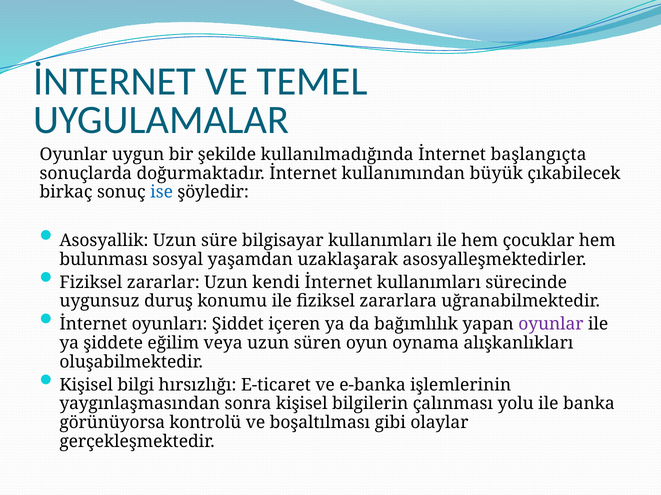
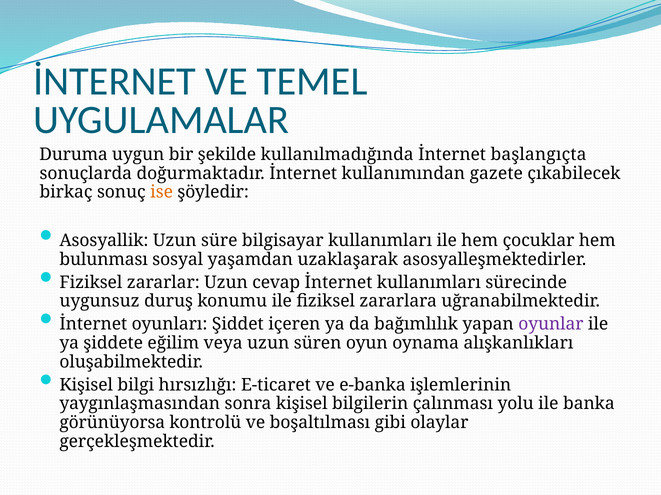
Oyunlar: Oyunlar -> Duruma (74, 155)
büyük: büyük -> gazete (496, 174)
ise colour: blue -> orange (162, 193)
kendi: kendi -> cevap (276, 283)
